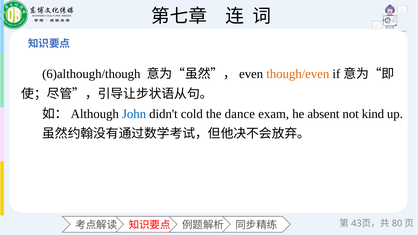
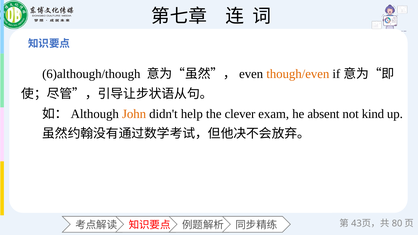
John colour: blue -> orange (134, 114)
cold: cold -> help (192, 114)
dance: dance -> clever (240, 114)
